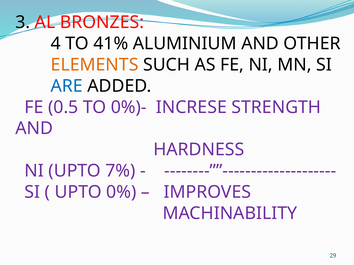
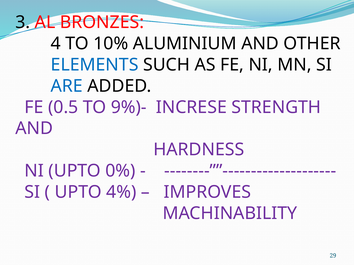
41%: 41% -> 10% (111, 44)
ELEMENTS colour: orange -> blue (95, 65)
0%)-: 0%)- -> 9%)- (129, 107)
7%: 7% -> 0% (120, 171)
0%: 0% -> 4% (121, 192)
